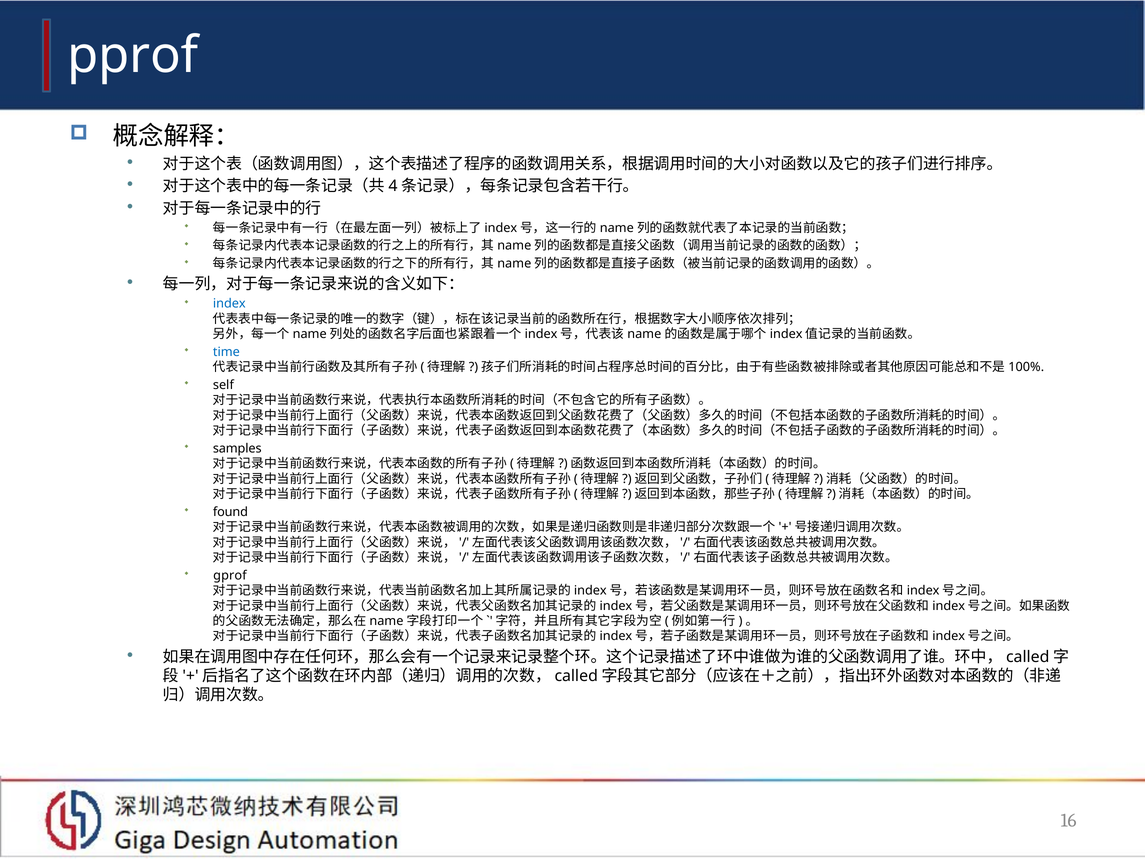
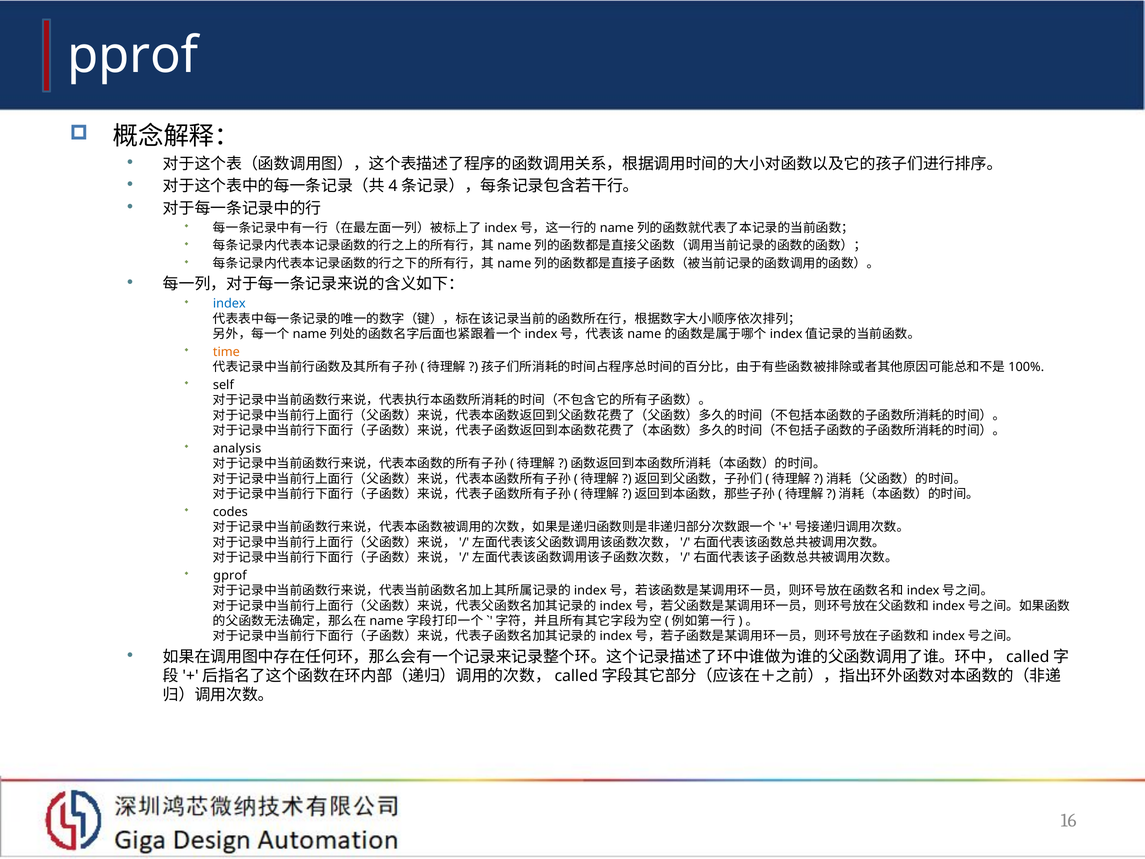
time colour: blue -> orange (226, 352)
samples: samples -> analysis (237, 448)
found: found -> codes (230, 512)
